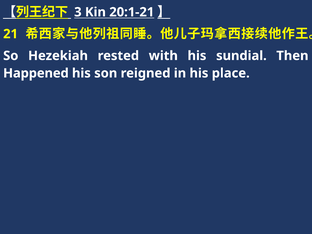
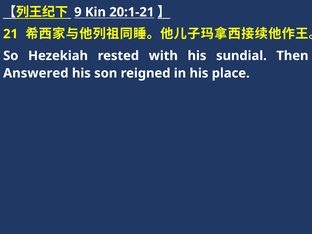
3: 3 -> 9 (78, 12)
Happened: Happened -> Answered (36, 73)
